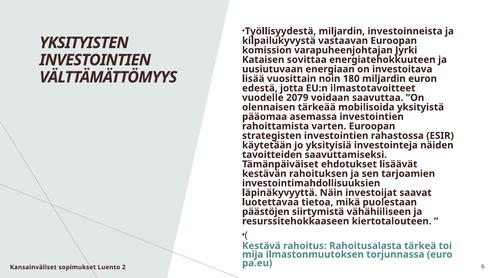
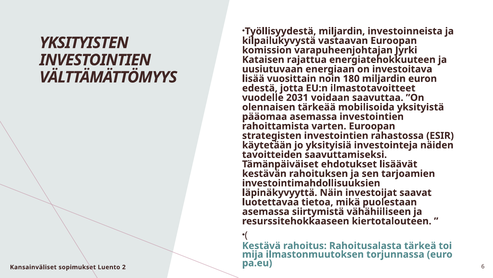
sovittaa: sovittaa -> rajattua (307, 60)
2079: 2079 -> 2031 (297, 97)
päästöjen: päästöjen -> asemassa (266, 211)
